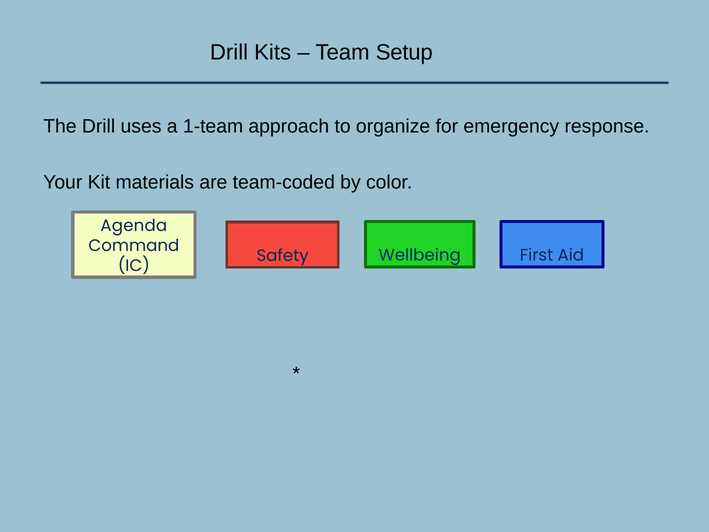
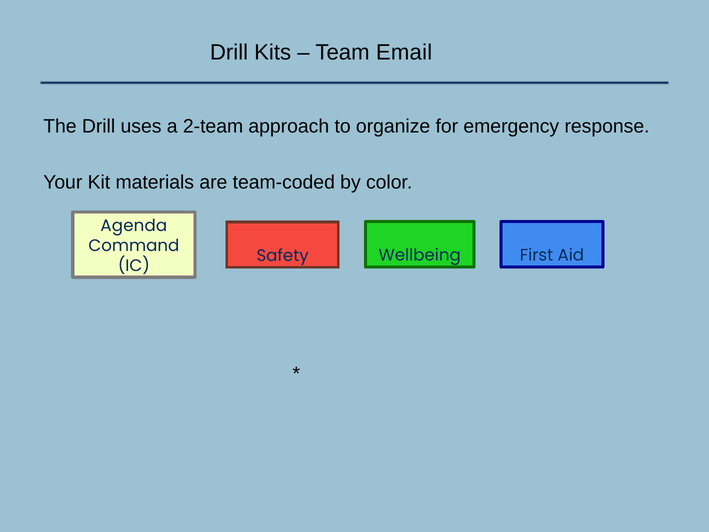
Setup: Setup -> Email (404, 53)
1-team: 1-team -> 2-team (213, 126)
